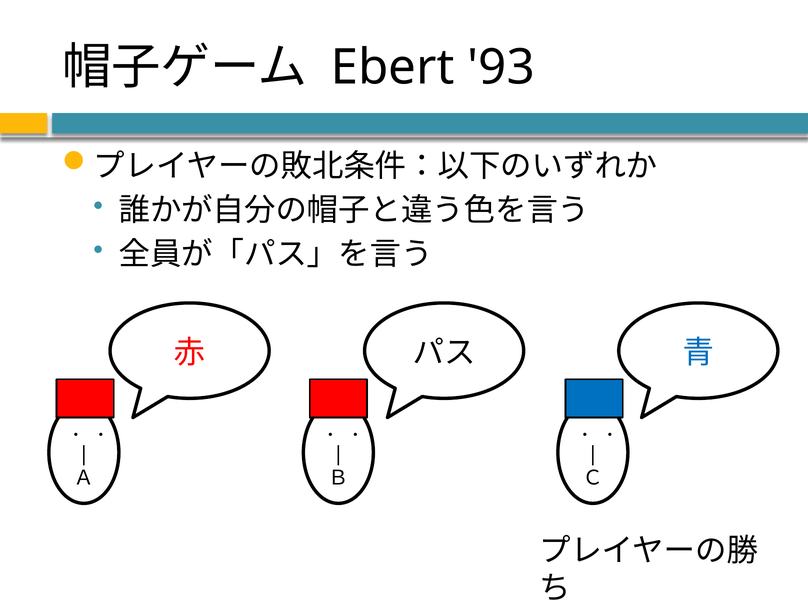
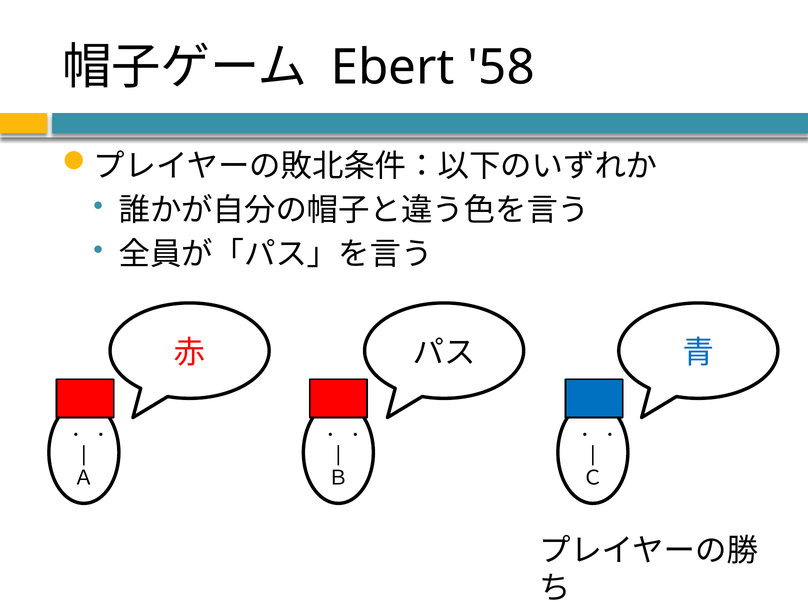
93: 93 -> 58 (501, 67)
